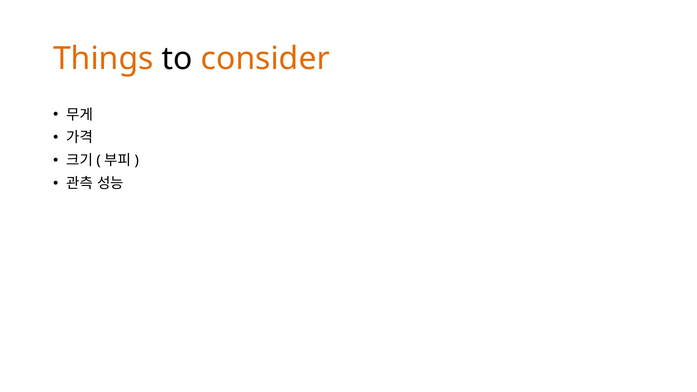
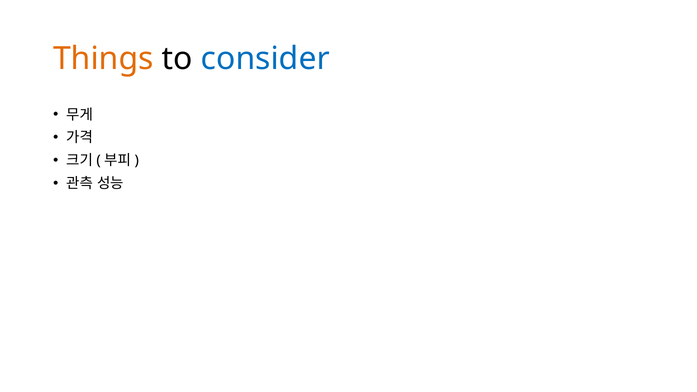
consider colour: orange -> blue (265, 59)
